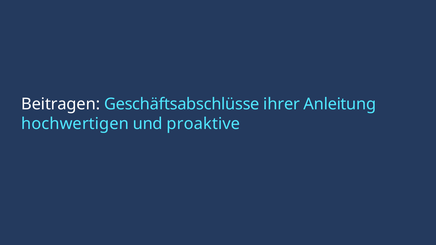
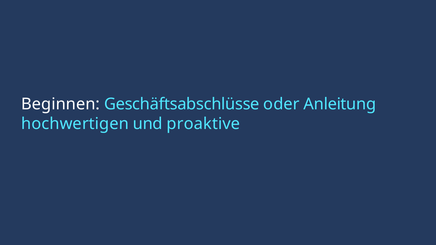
Beitragen: Beitragen -> Beginnen (61, 104)
ihrer: ihrer -> oder (281, 104)
